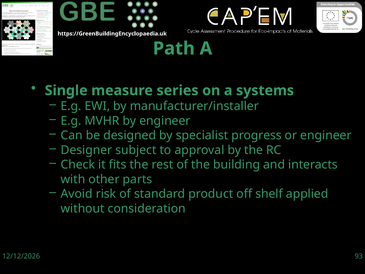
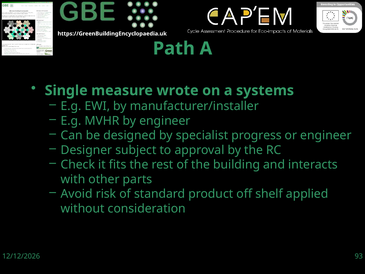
series: series -> wrote (178, 90)
